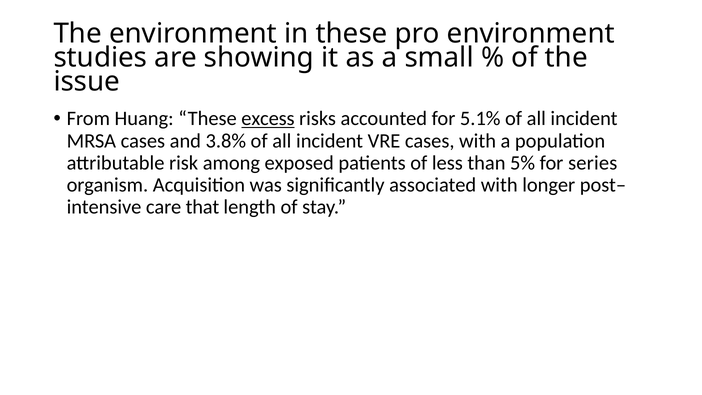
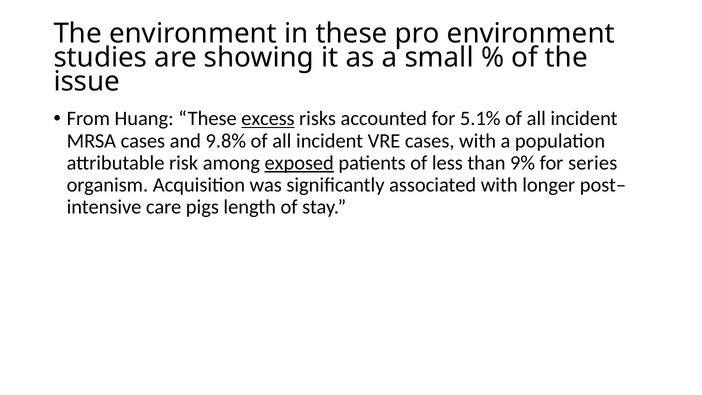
3.8%: 3.8% -> 9.8% (226, 141)
exposed underline: none -> present (299, 163)
5%: 5% -> 9% (523, 163)
that: that -> pigs (202, 207)
